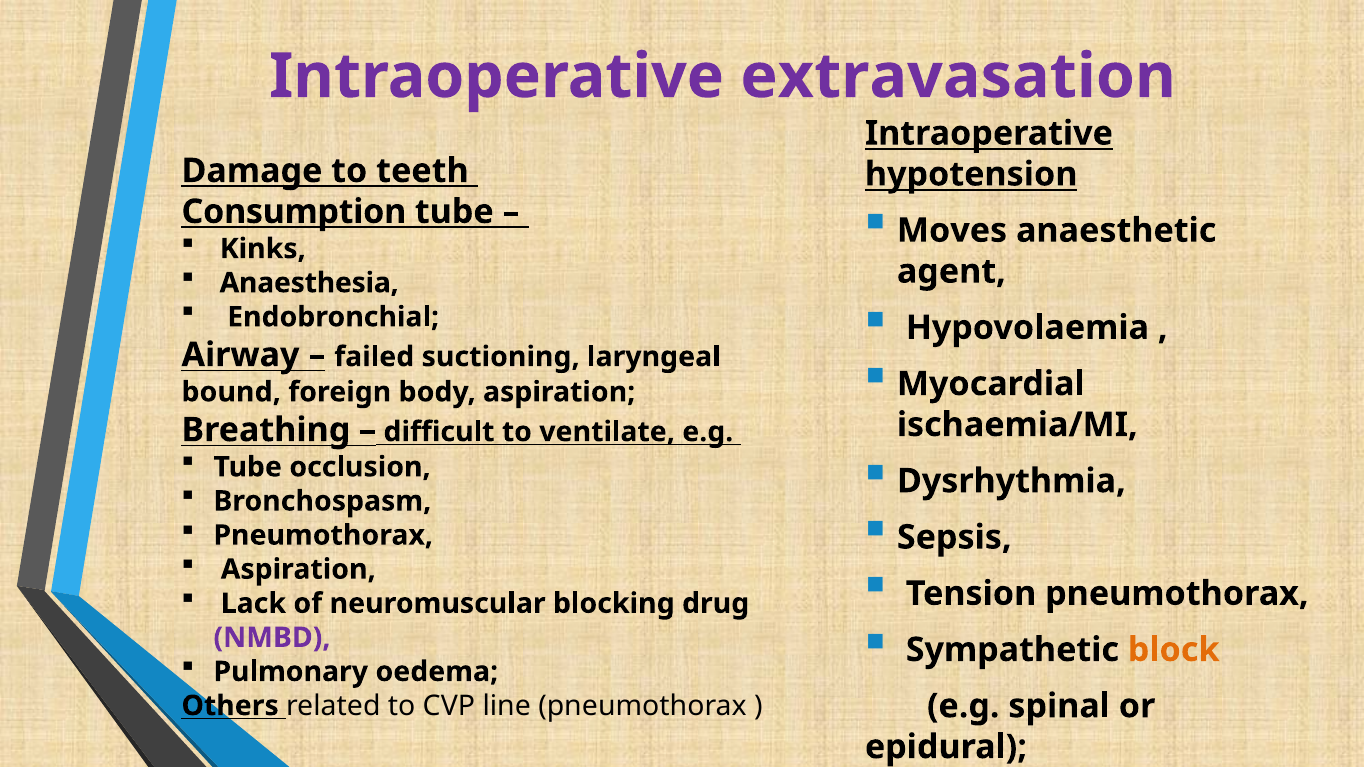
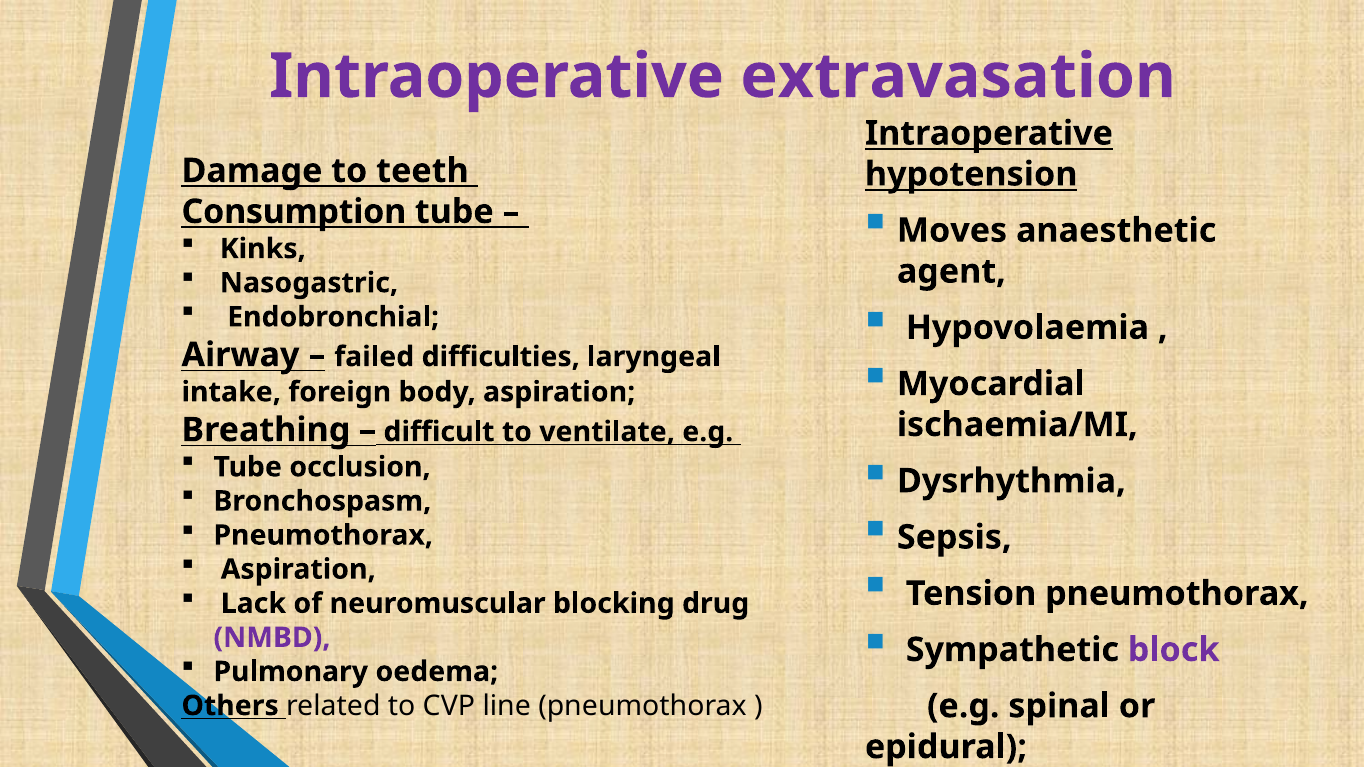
Anaesthesia: Anaesthesia -> Nasogastric (309, 283)
suctioning: suctioning -> difficulties (501, 357)
bound: bound -> intake (231, 392)
block colour: orange -> purple (1174, 650)
